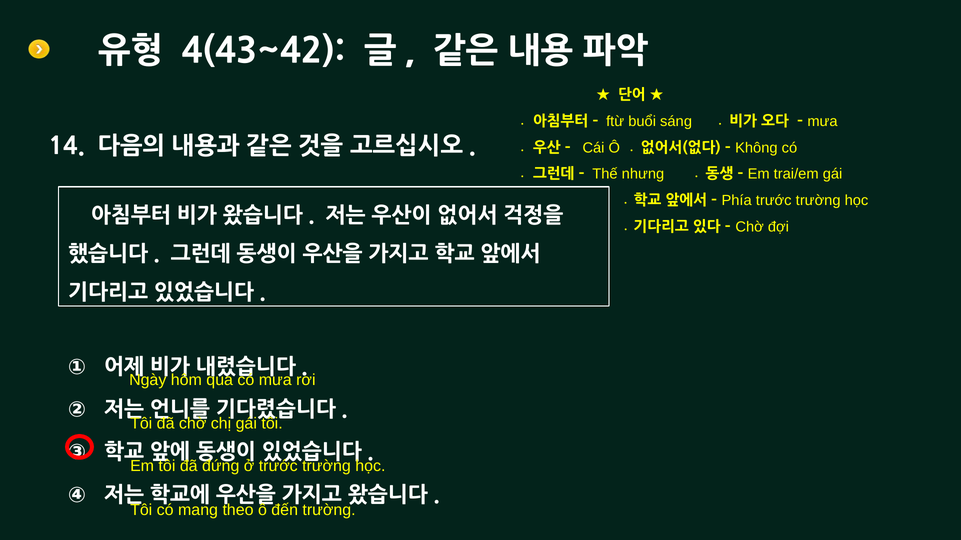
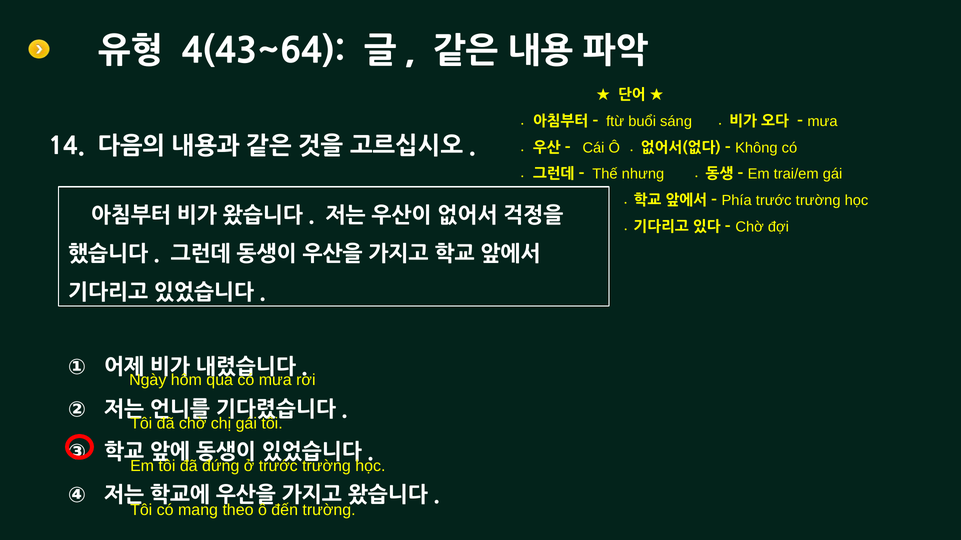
4(43~42: 4(43~42 -> 4(43~64 (264, 52)
